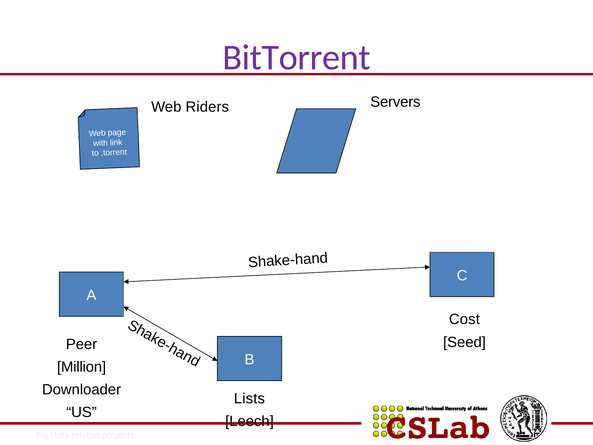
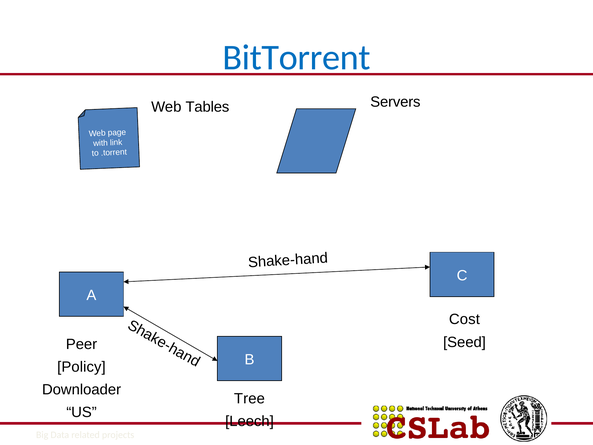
BitTorrent colour: purple -> blue (297, 57)
Riders: Riders -> Tables (207, 107)
Million: Million -> Policy (81, 367)
Lists: Lists -> Tree (249, 398)
